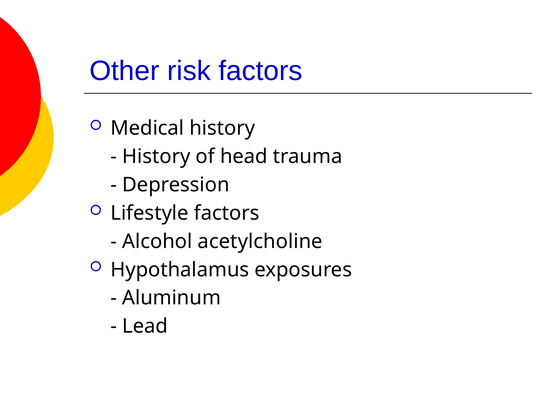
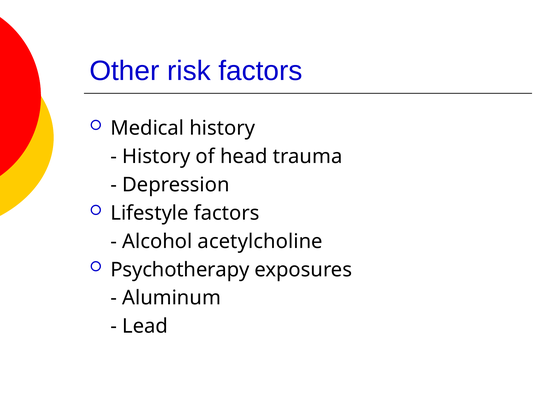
Hypothalamus: Hypothalamus -> Psychotherapy (180, 270)
